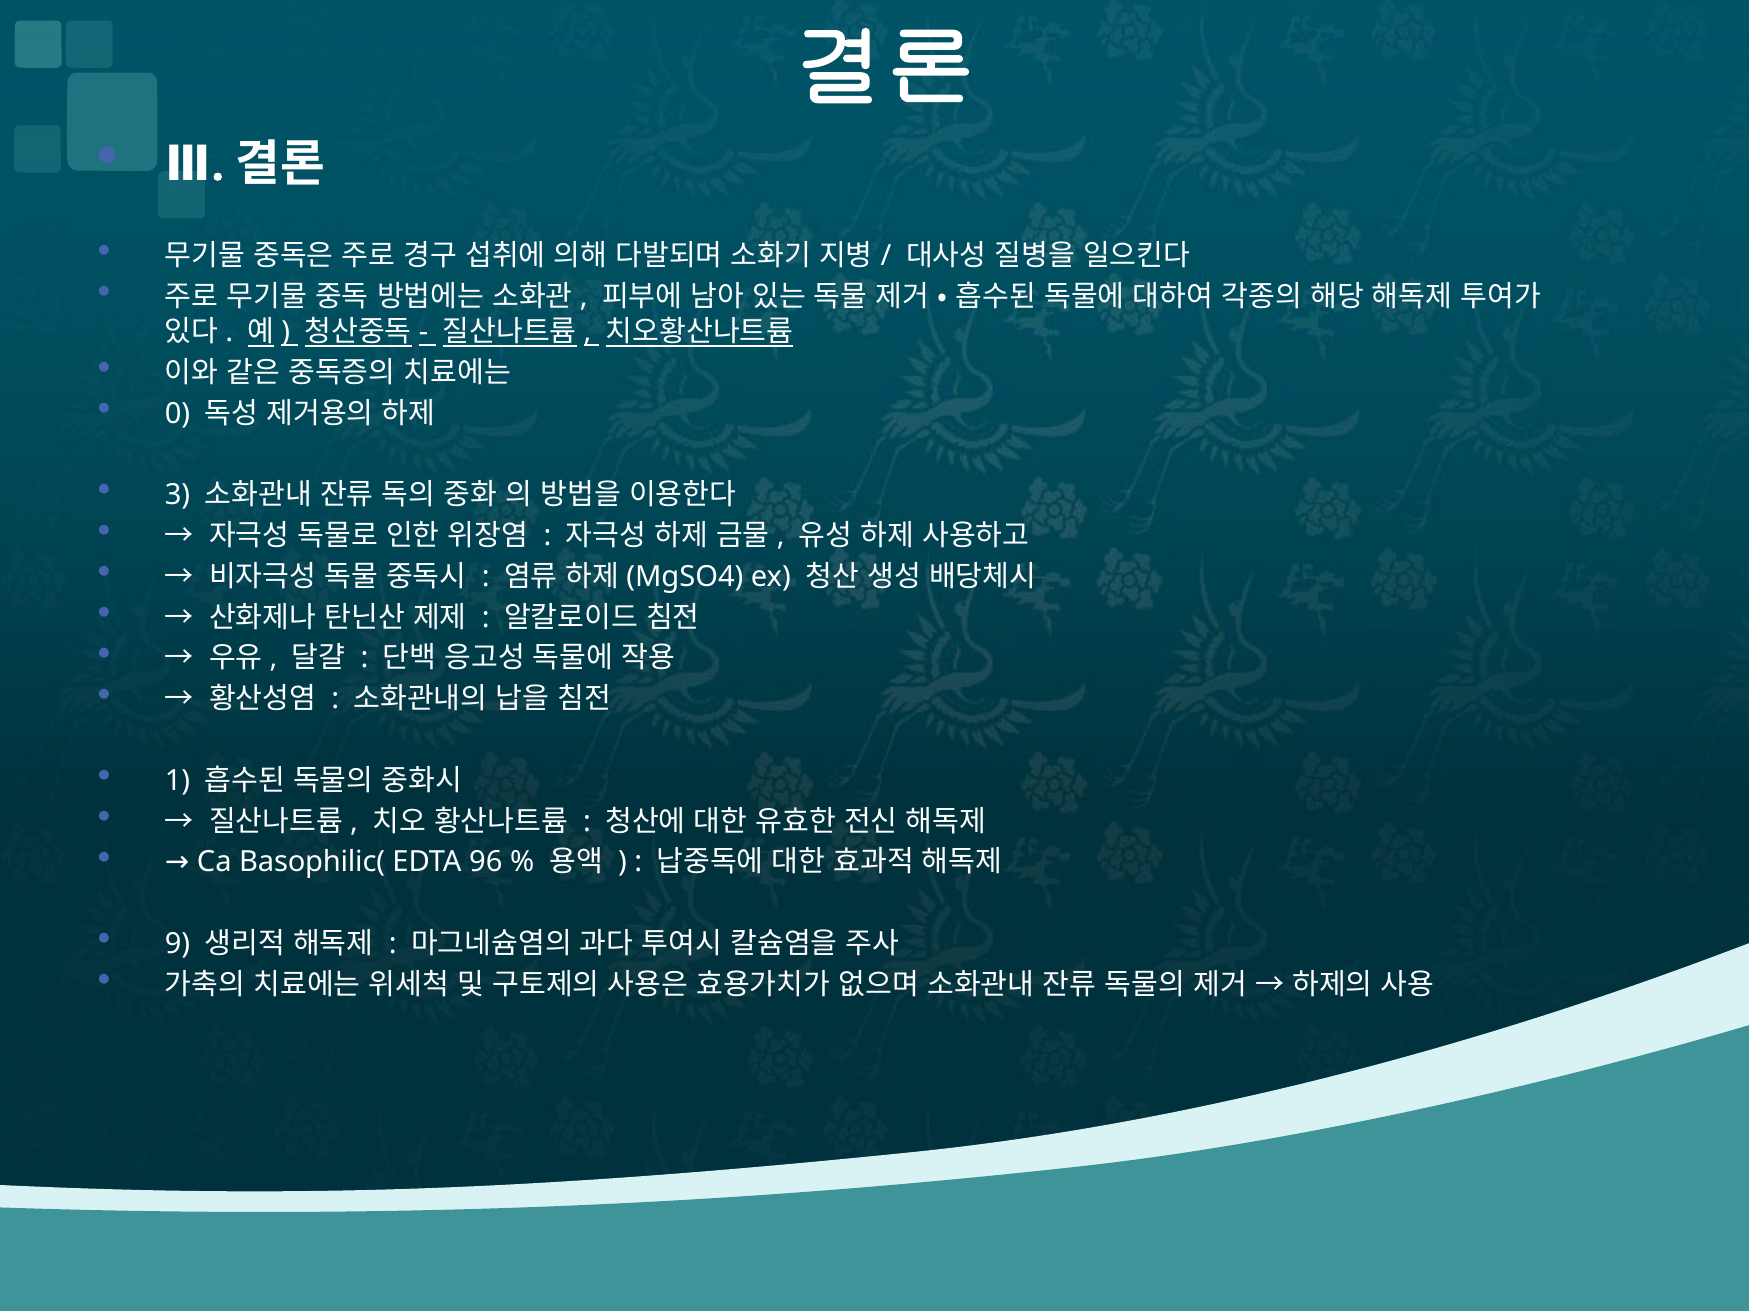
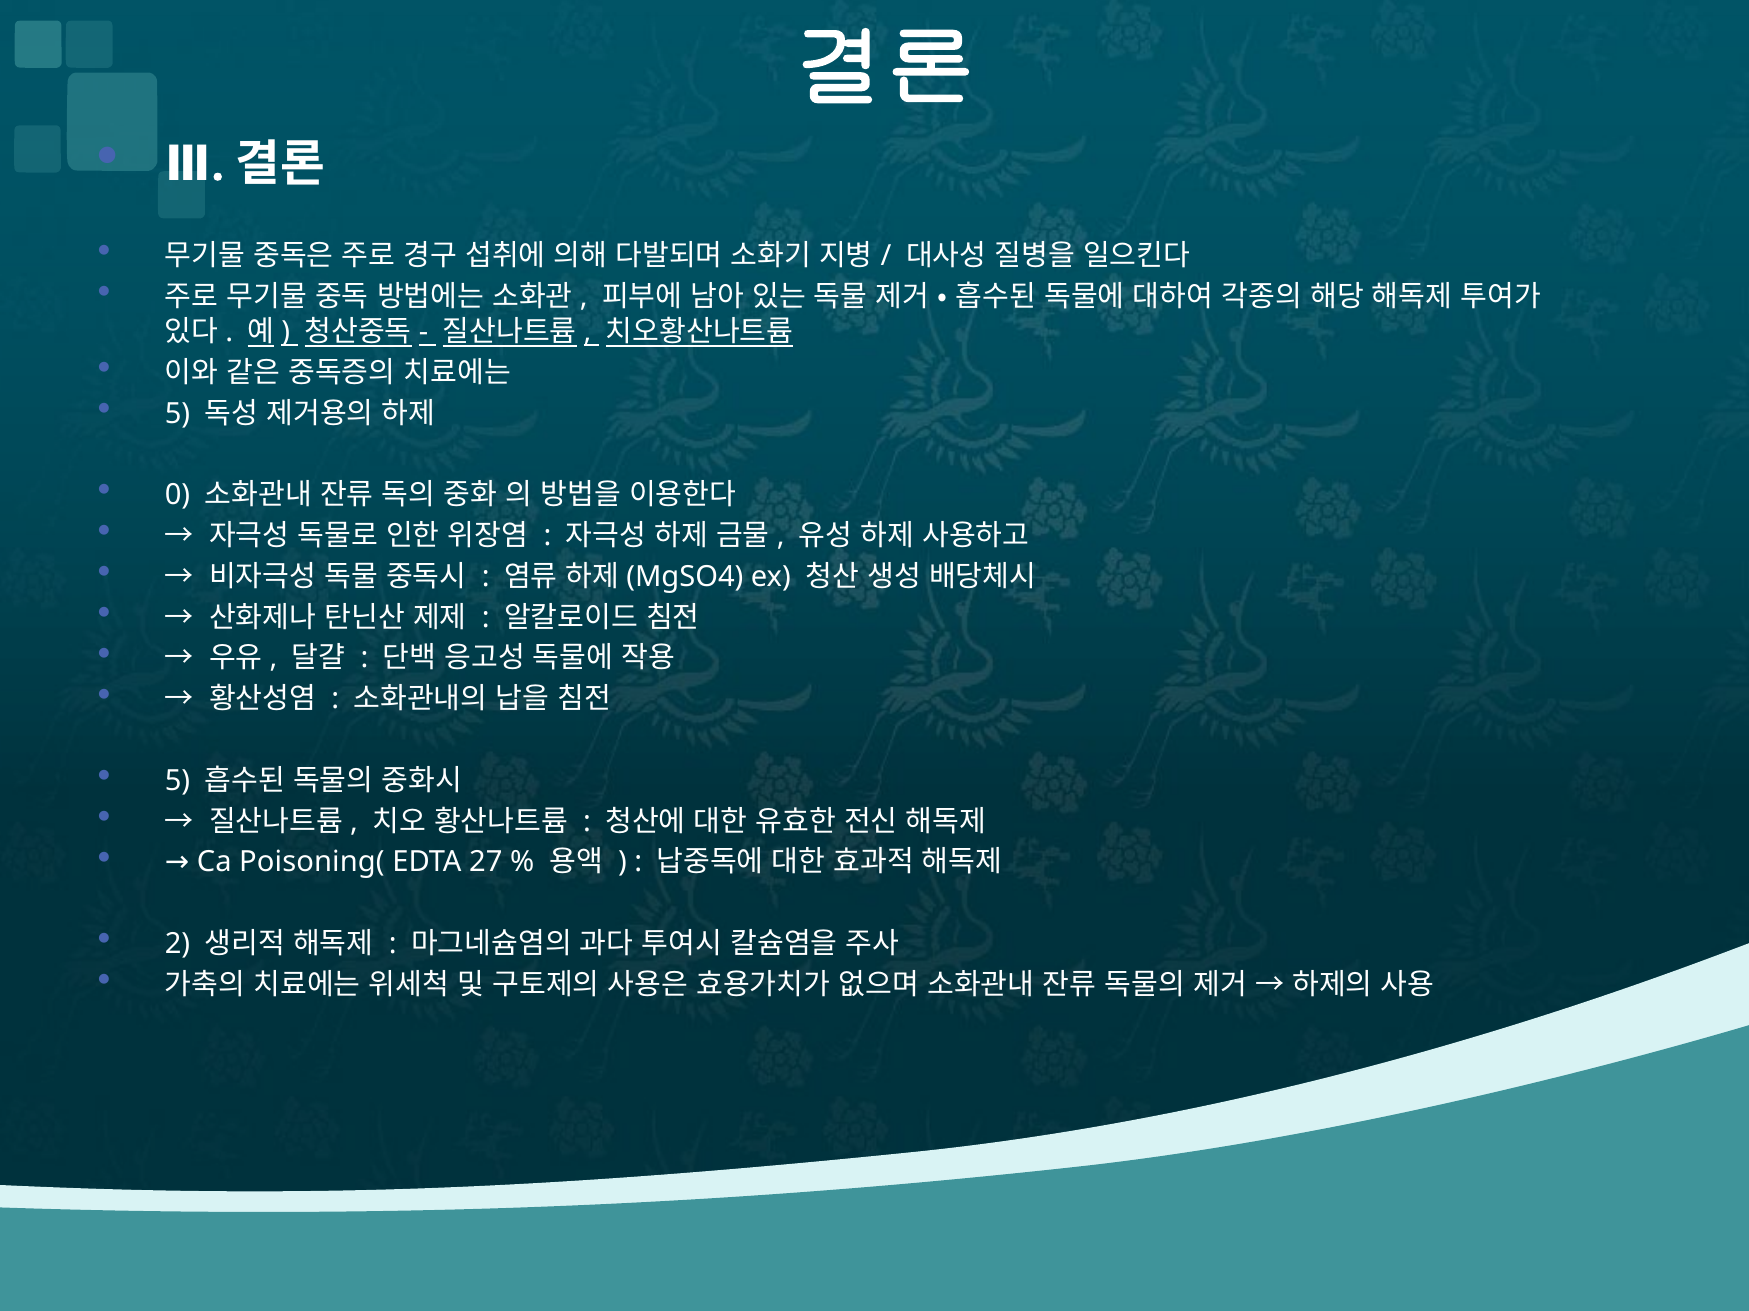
0: 0 -> 5 (178, 414)
3: 3 -> 0 (178, 495)
1: 1 -> 5 (178, 781)
Basophilic(: Basophilic( -> Poisoning( (312, 863)
96: 96 -> 27 (486, 863)
9: 9 -> 2 (178, 944)
